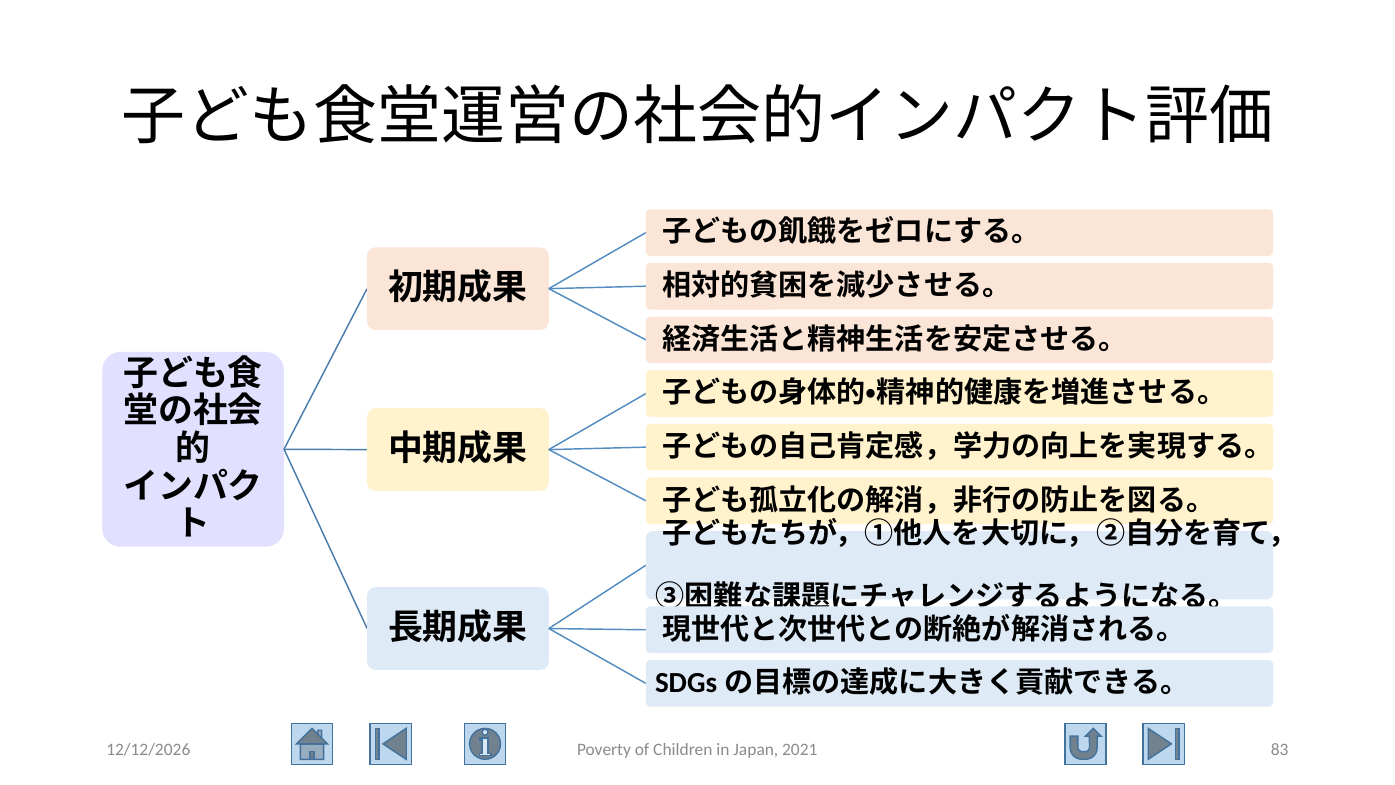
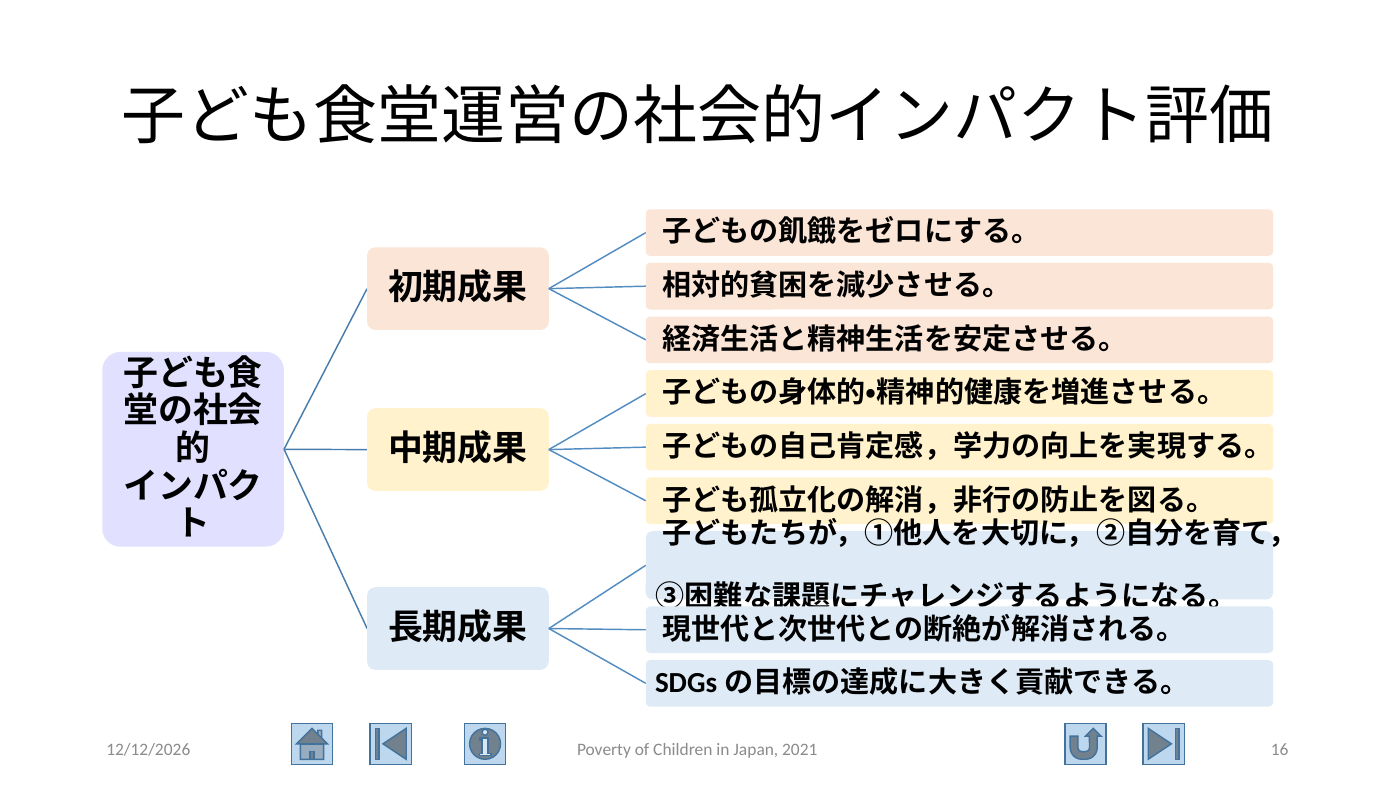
83: 83 -> 16 (1280, 749)
